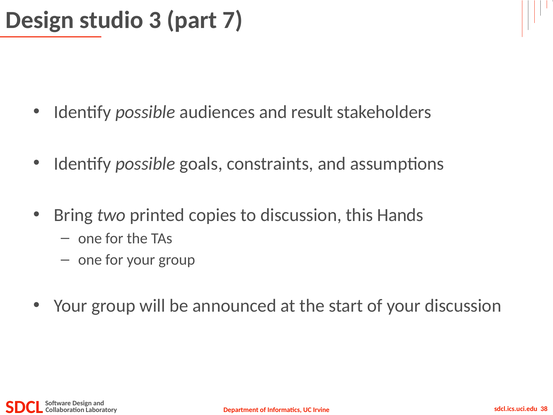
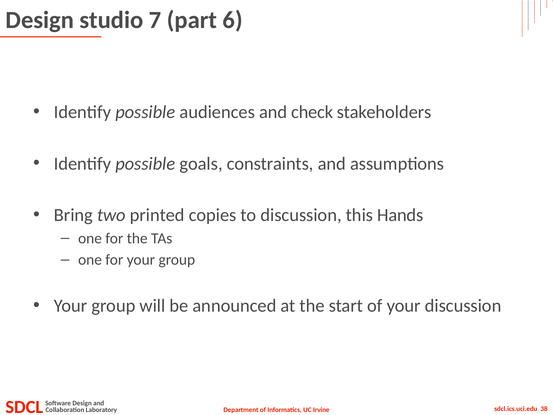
3: 3 -> 7 (155, 20)
7: 7 -> 6 (233, 20)
result: result -> check (312, 112)
